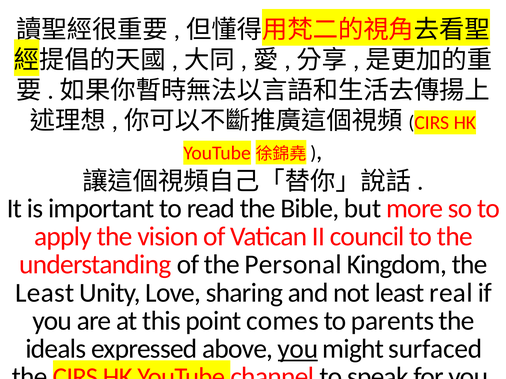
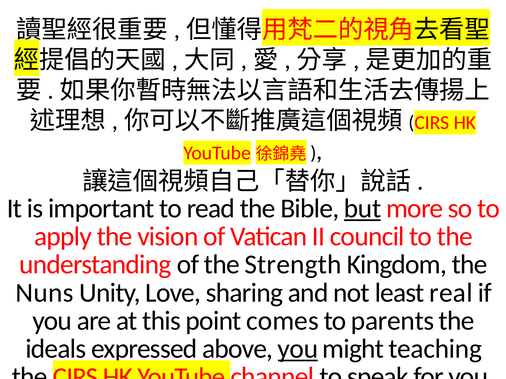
but underline: none -> present (363, 209)
Personal: Personal -> Strength (293, 265)
Least: Least -> Nuns (45, 293)
surfaced: surfaced -> teaching (435, 349)
